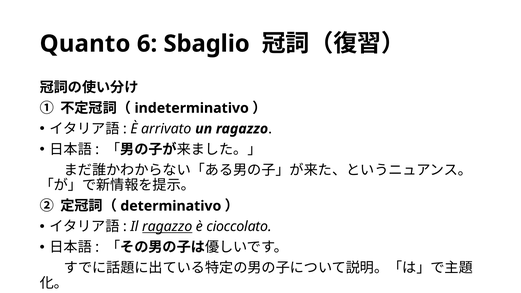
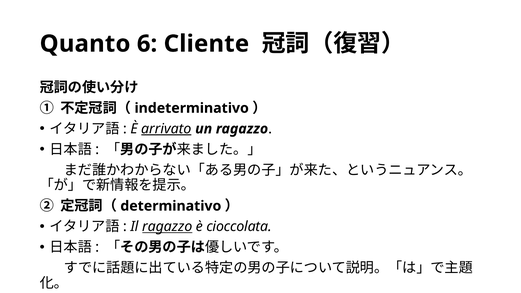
Sbaglio: Sbaglio -> Cliente (206, 44)
arrivato underline: none -> present (166, 129)
cioccolato: cioccolato -> cioccolata (239, 227)
